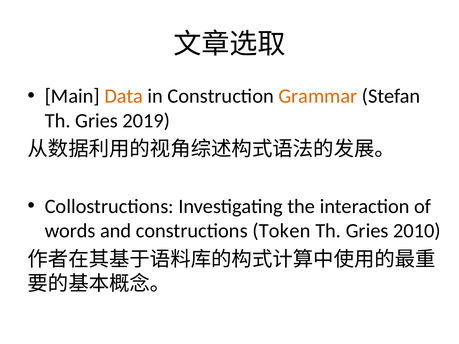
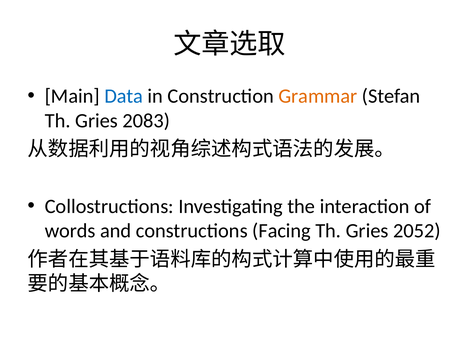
Data colour: orange -> blue (124, 96)
2019: 2019 -> 2083 (146, 121)
Token: Token -> Facing (282, 231)
2010: 2010 -> 2052 (417, 231)
